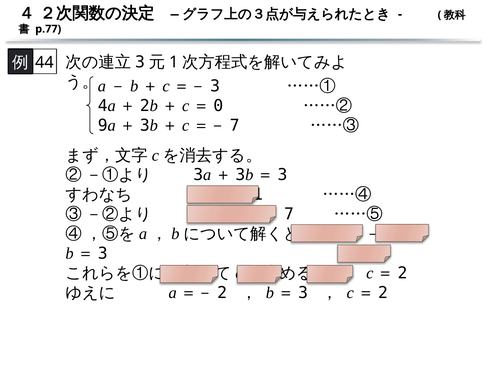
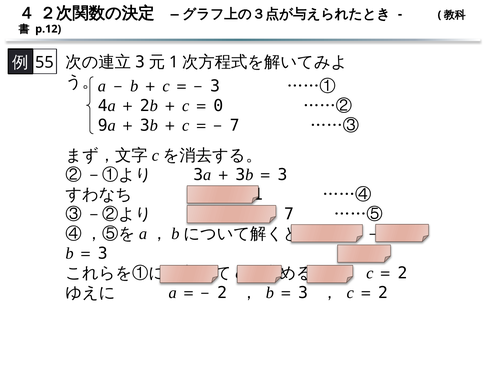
p.77: p.77 -> p.12 (48, 29)
44: 44 -> 55 (44, 62)
